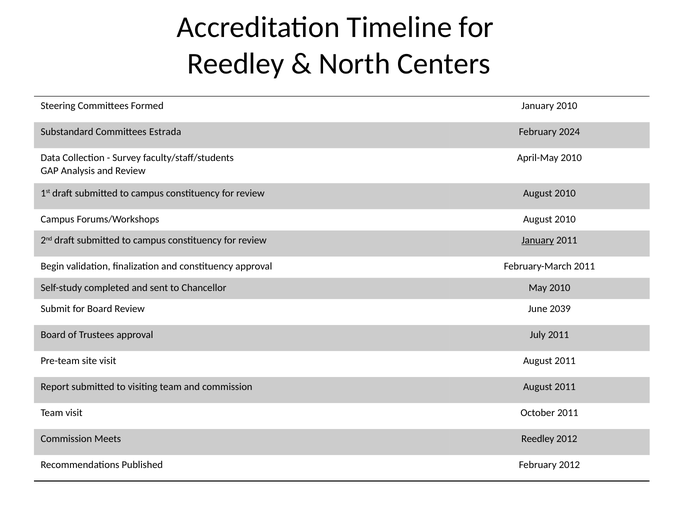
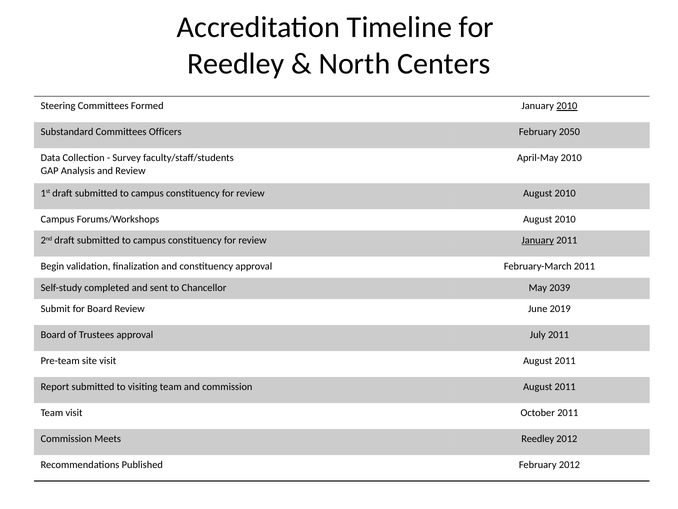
2010 underline: none -> present (567, 106)
Estrada: Estrada -> Officers (165, 132)
2024: 2024 -> 2050 (569, 132)
May 2010: 2010 -> 2039 (560, 287)
2039: 2039 -> 2019 (560, 309)
